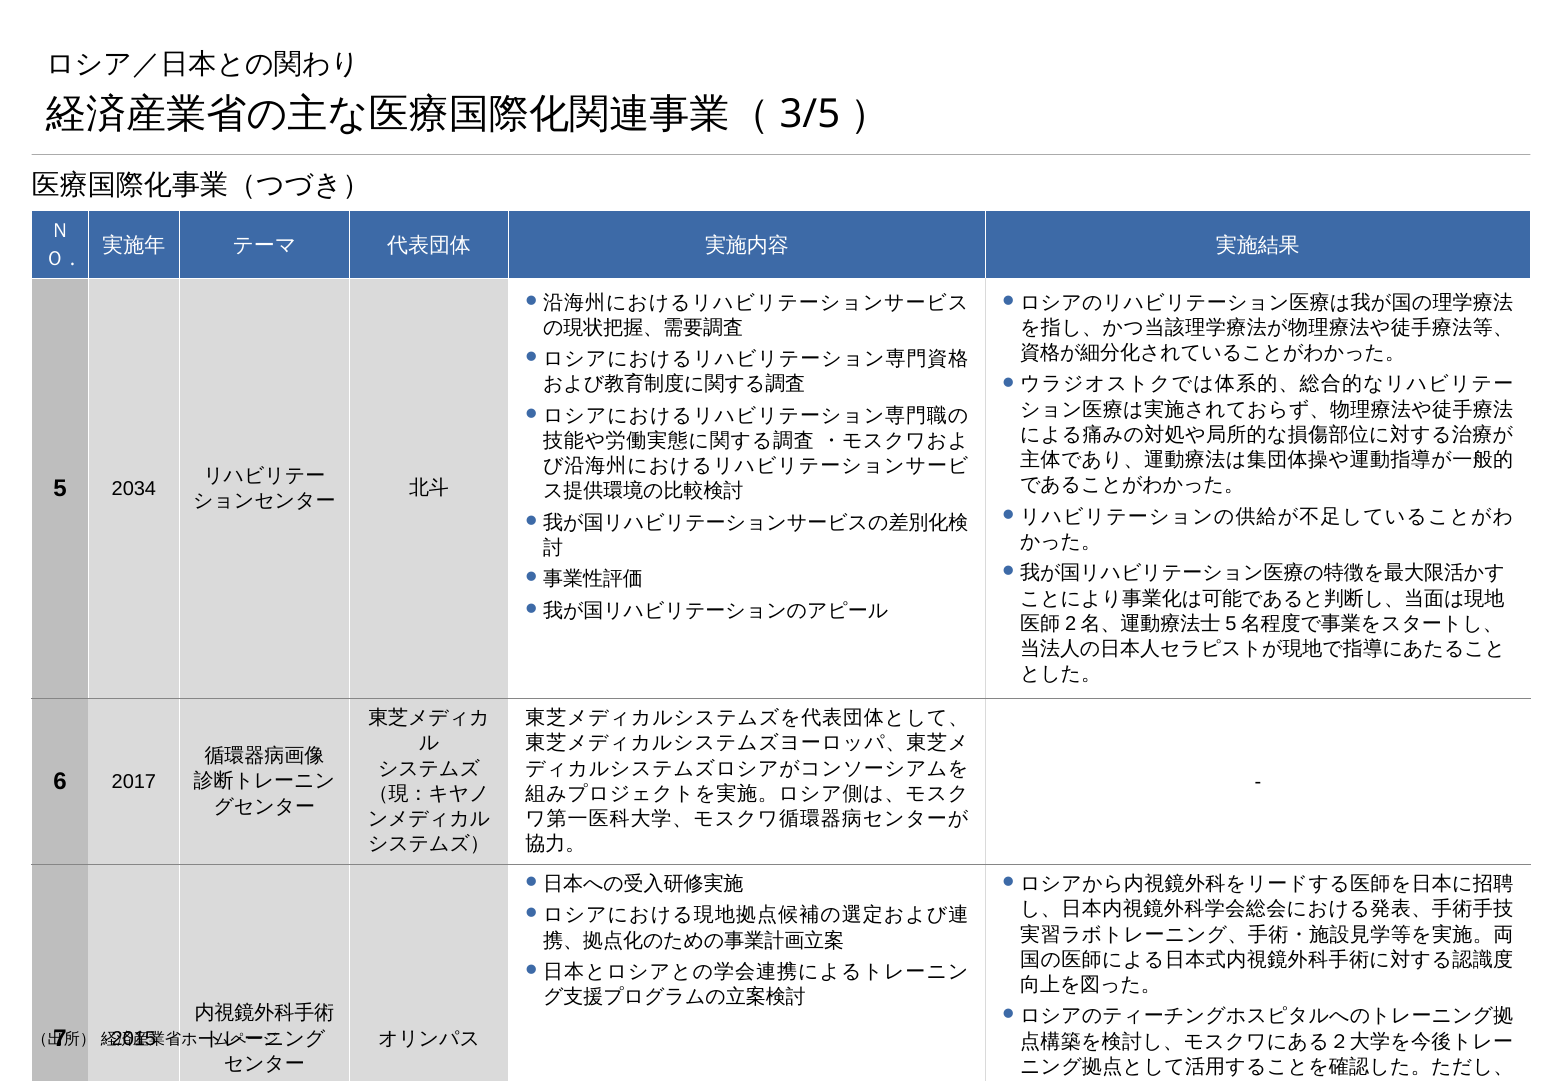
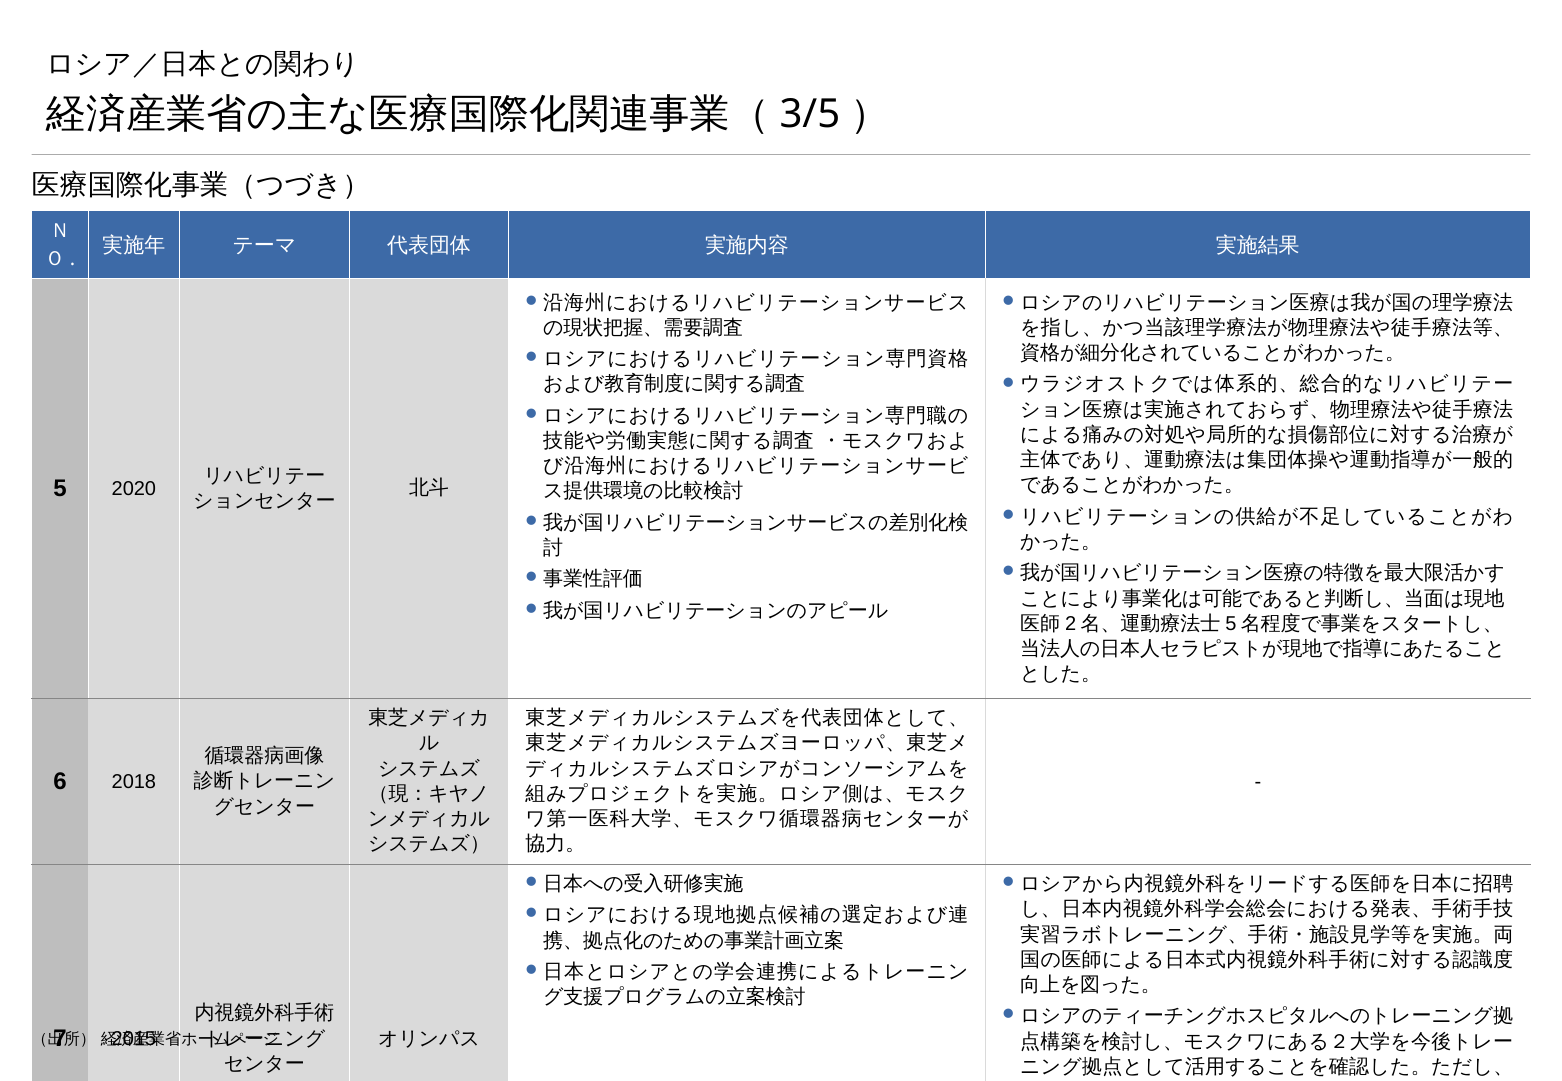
2034: 2034 -> 2020 (134, 489)
2017: 2017 -> 2018 (134, 782)
